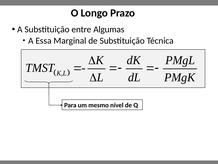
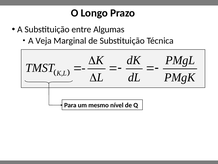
Essa: Essa -> Veja (44, 41)
